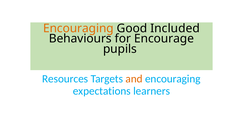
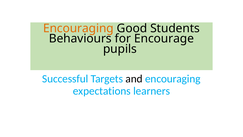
Included: Included -> Students (175, 28)
Resources: Resources -> Successful (65, 79)
and colour: orange -> black (134, 79)
